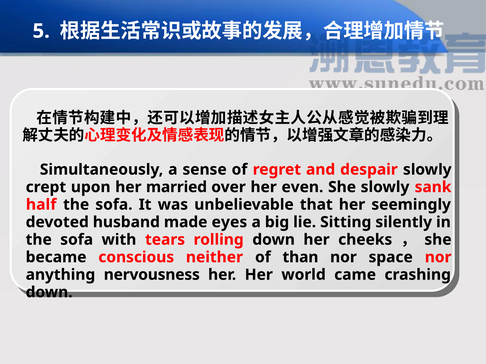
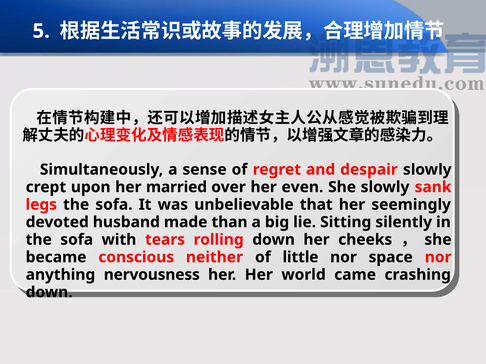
half: half -> legs (41, 205)
eyes: eyes -> than (230, 222)
than: than -> little (300, 257)
